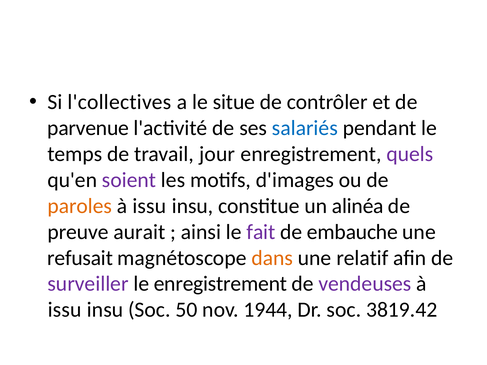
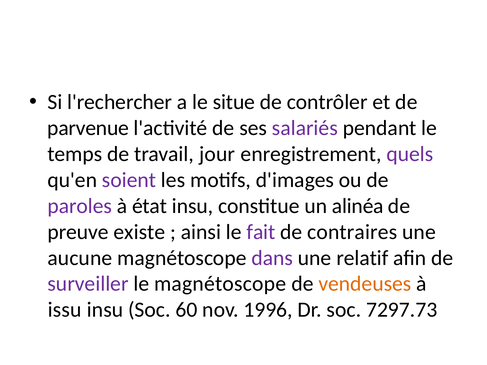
l'collectives: l'collectives -> l'rechercher (120, 102)
salariés colour: blue -> purple (305, 128)
paroles colour: orange -> purple (80, 206)
issu: issu -> état (150, 206)
aurait: aurait -> existe (139, 232)
embauche: embauche -> contraires (352, 232)
refusait: refusait -> aucune (80, 258)
dans colour: orange -> purple (272, 258)
le enregistrement: enregistrement -> magnétoscope (220, 284)
vendeuses colour: purple -> orange (365, 284)
50: 50 -> 60 (186, 310)
1944: 1944 -> 1996 (268, 310)
3819.42: 3819.42 -> 7297.73 (402, 310)
